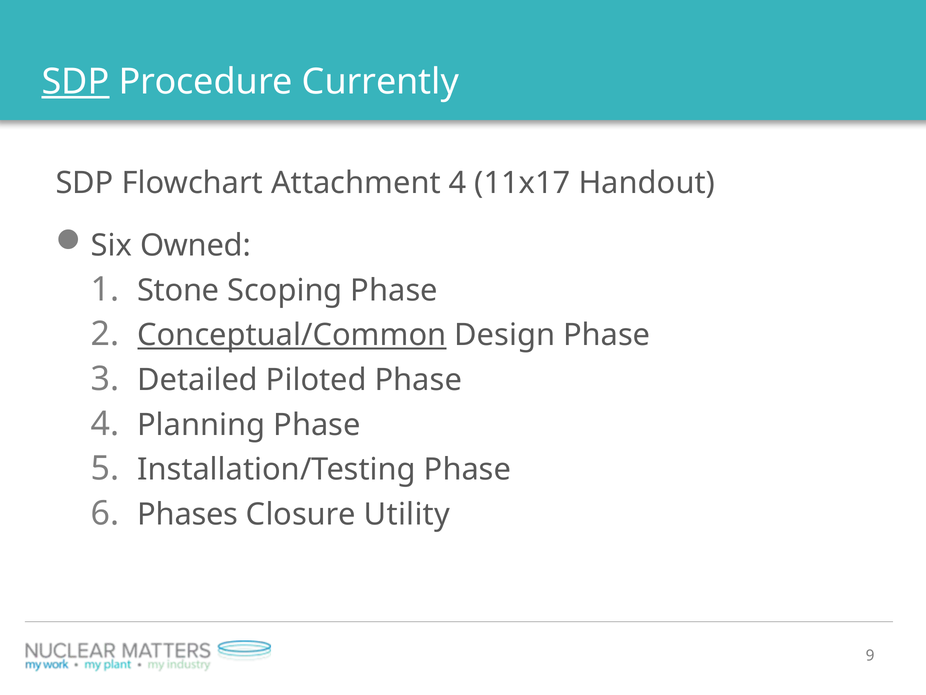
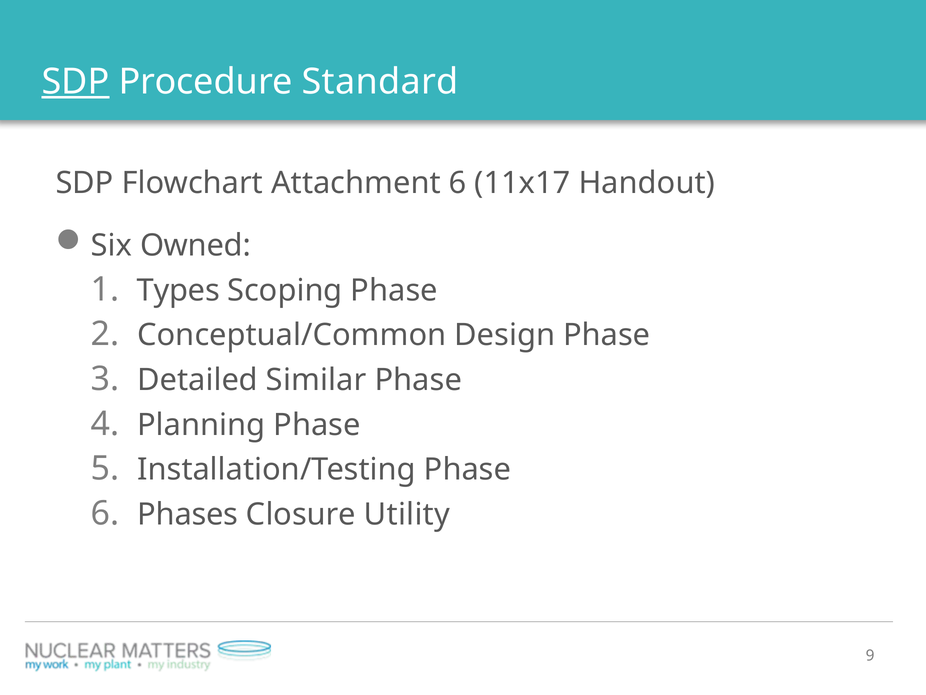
Currently: Currently -> Standard (380, 82)
Attachment 4: 4 -> 6 (458, 183)
Stone: Stone -> Types (178, 290)
Conceptual/Common underline: present -> none (292, 335)
Piloted: Piloted -> Similar (316, 380)
